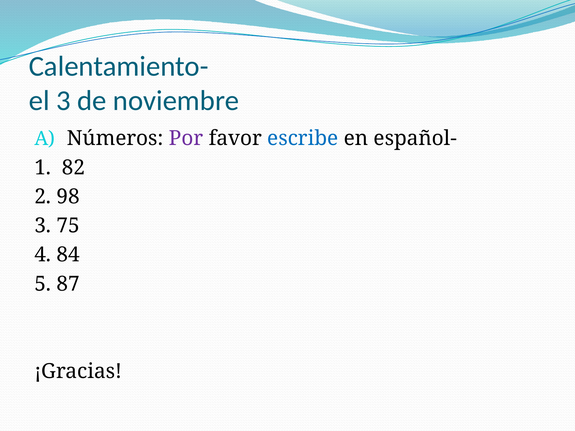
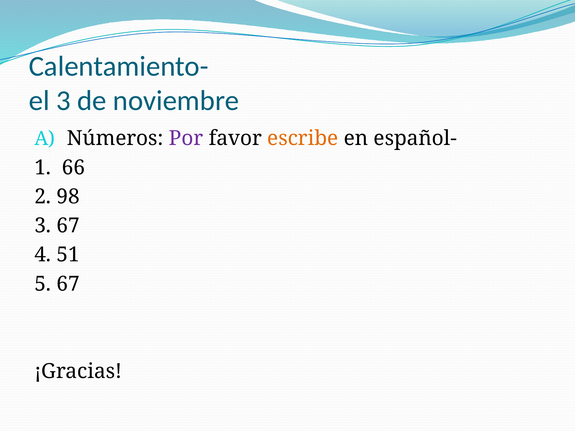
escribe colour: blue -> orange (303, 138)
82: 82 -> 66 (74, 168)
3 75: 75 -> 67 (68, 226)
84: 84 -> 51 (68, 255)
5 87: 87 -> 67 (68, 284)
